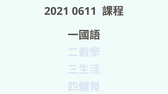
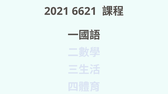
0611: 0611 -> 6621 (84, 11)
